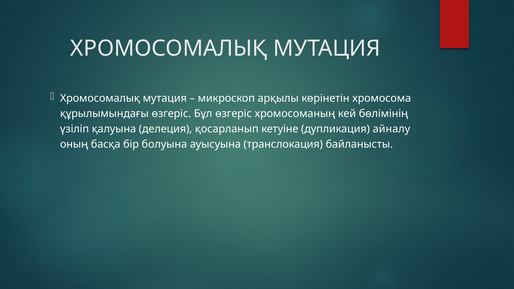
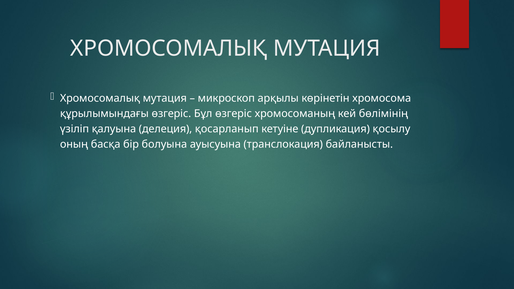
айналу: айналу -> қосылу (391, 129)
